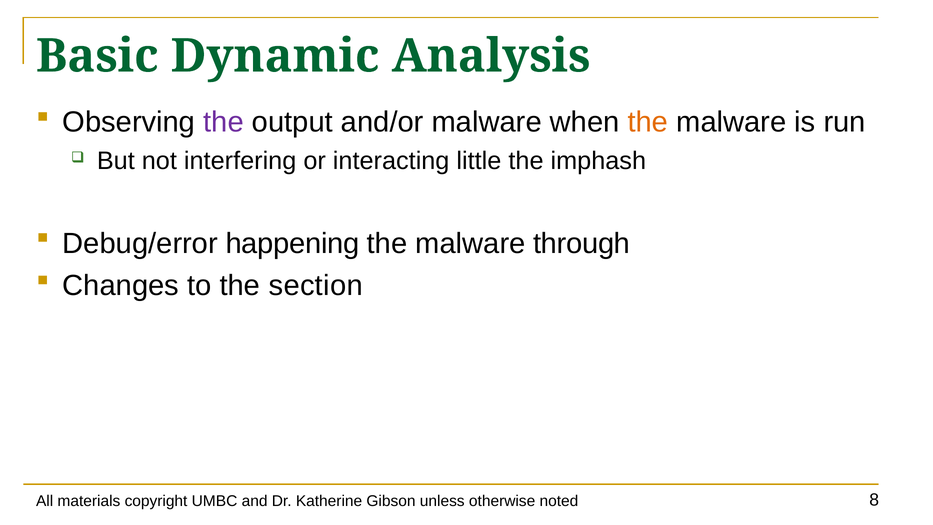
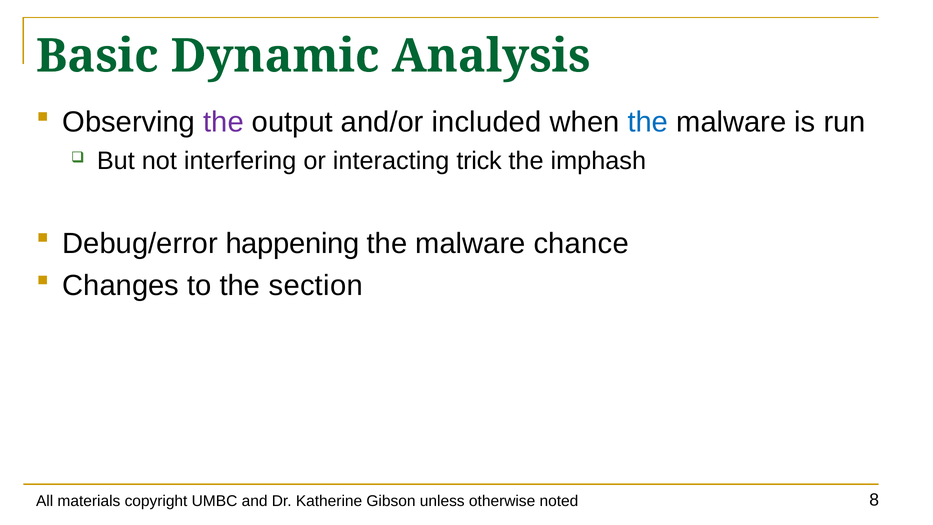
and/or malware: malware -> included (487, 122)
the colour: orange -> blue (648, 122)
little: little -> trick (479, 161)
through: through -> chance (581, 243)
